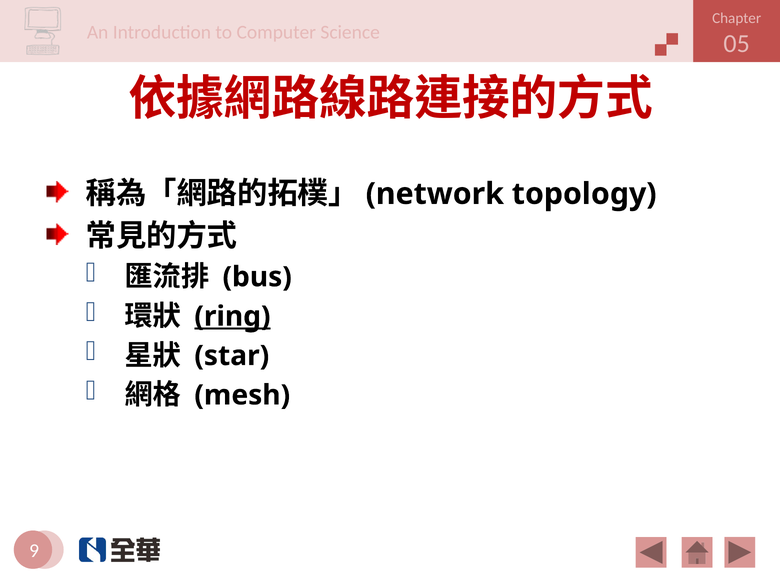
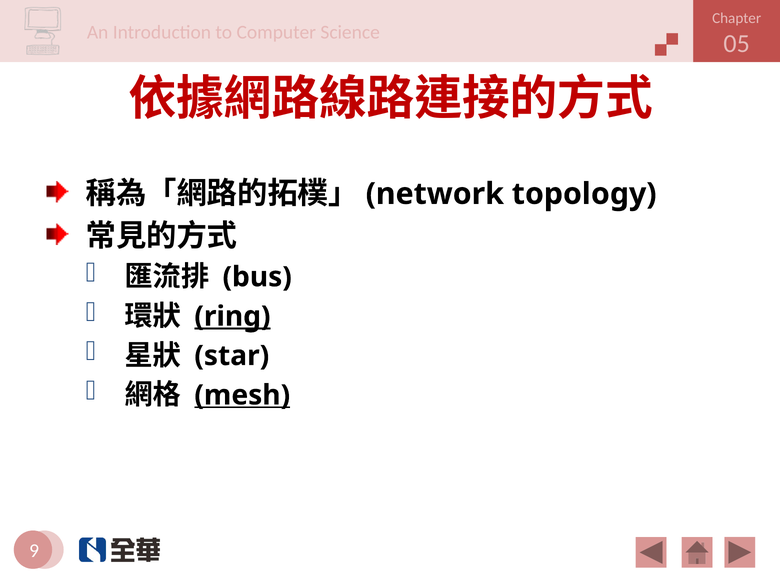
mesh underline: none -> present (242, 395)
